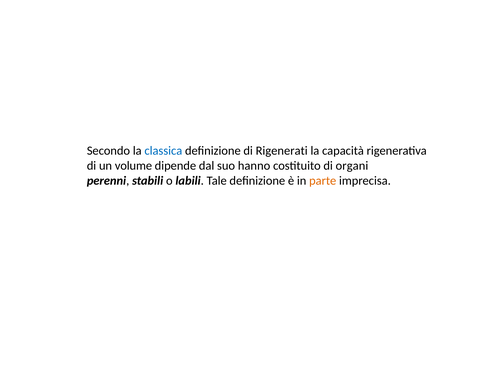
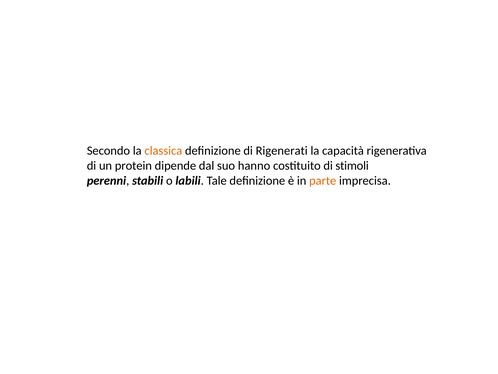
classica colour: blue -> orange (163, 150)
volume: volume -> protein (133, 165)
organi: organi -> stimoli (352, 165)
